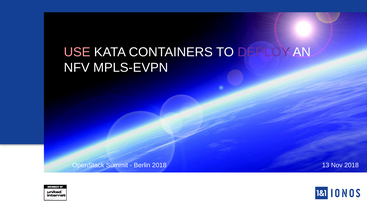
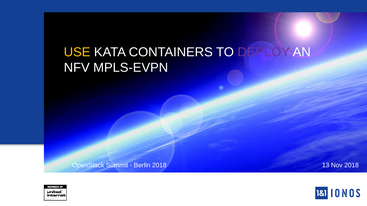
USE colour: pink -> yellow (77, 52)
